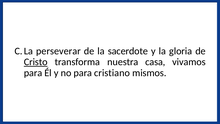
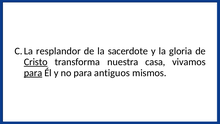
perseverar: perseverar -> resplandor (58, 51)
para underline: none -> present (33, 73)
cristiano: cristiano -> antiguos (112, 73)
